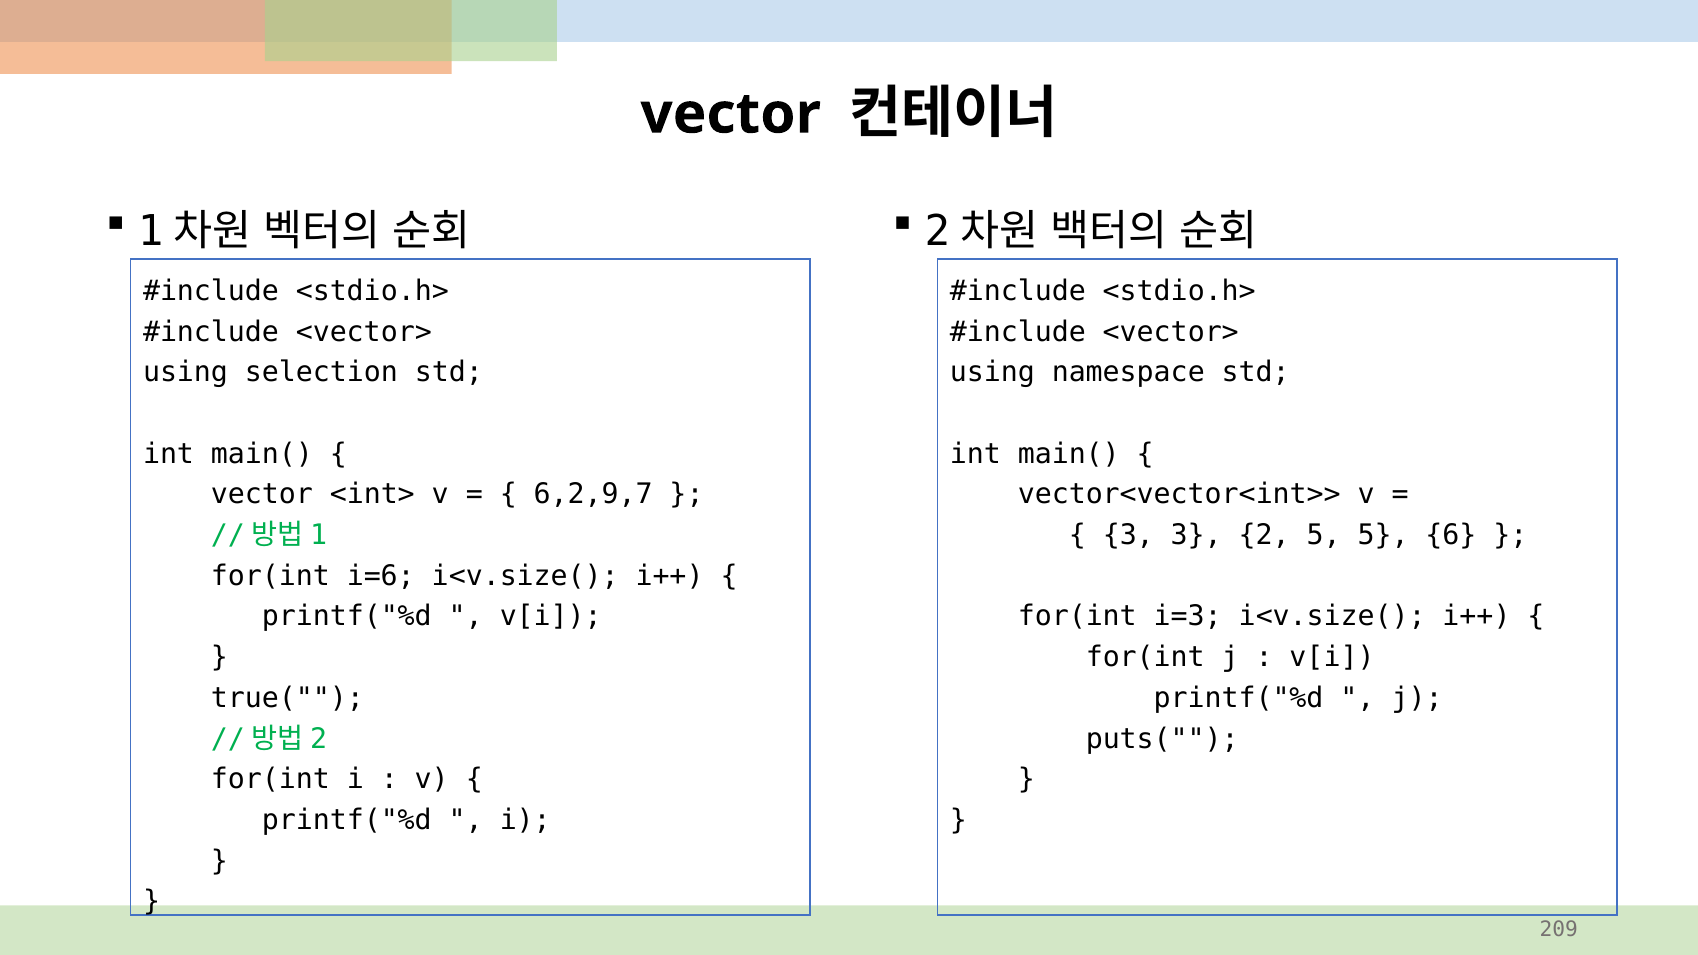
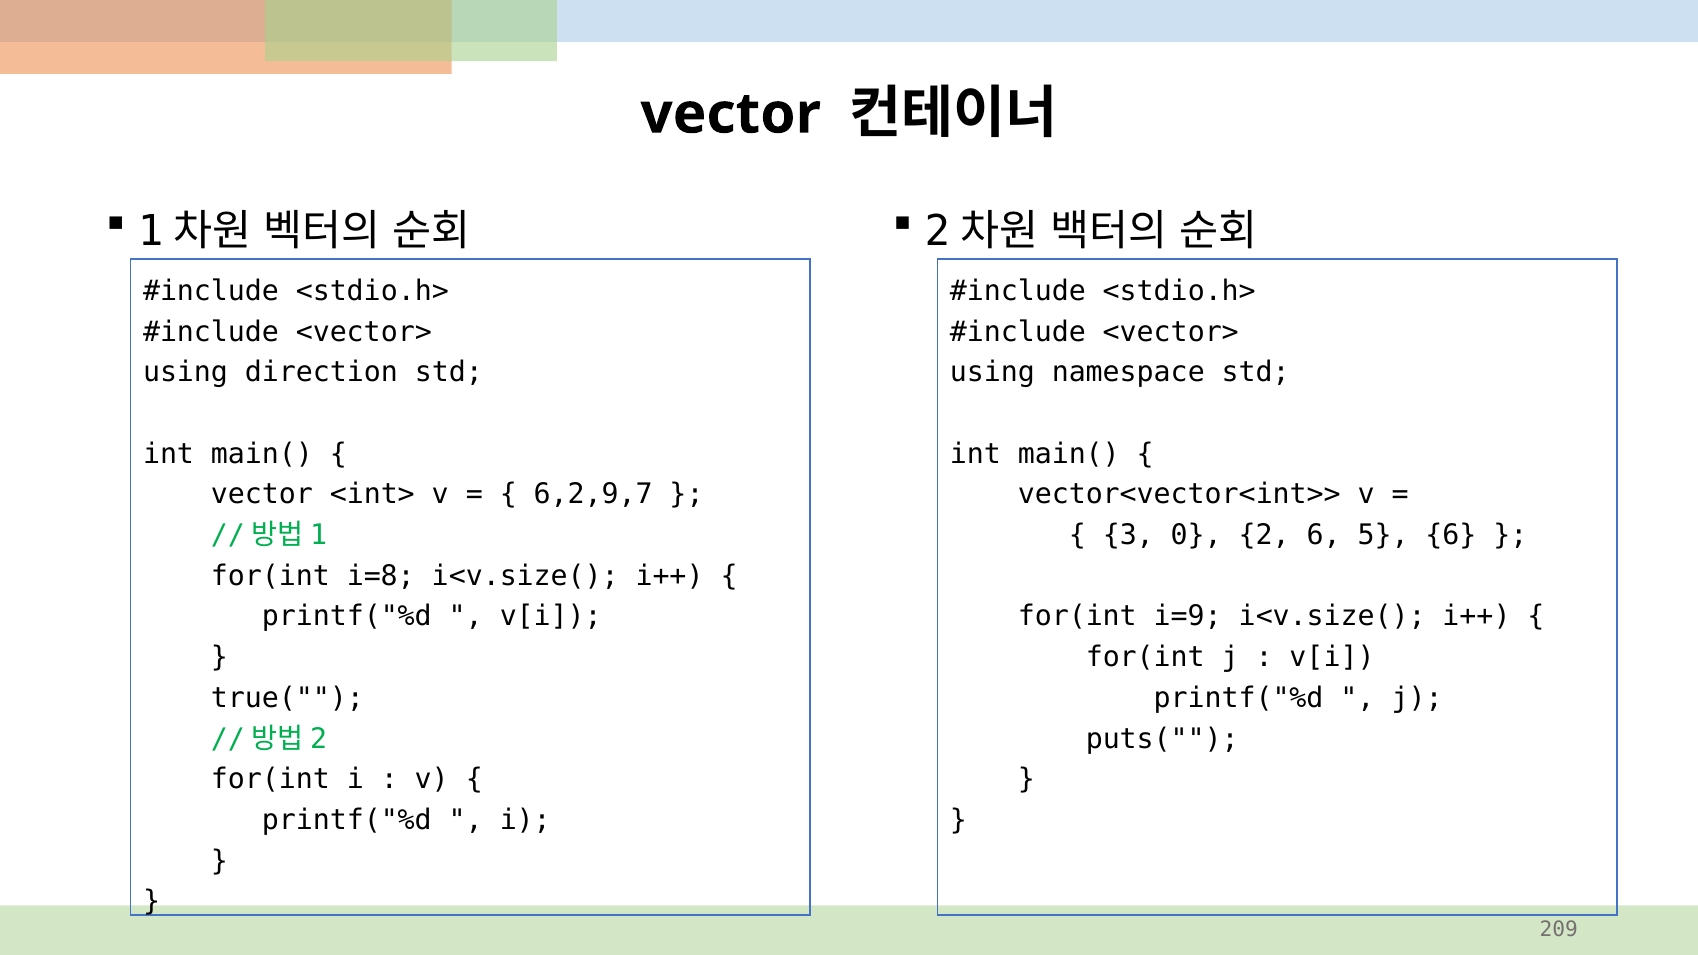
selection: selection -> direction (321, 372)
3 3: 3 -> 0 (1196, 535)
2 5: 5 -> 6 (1324, 535)
i=6: i=6 -> i=8 (381, 576)
i=3: i=3 -> i=9 (1188, 617)
